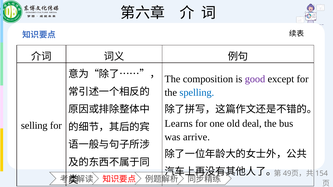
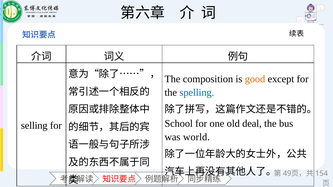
good colour: purple -> orange (255, 79)
Learns: Learns -> School (179, 124)
arrive: arrive -> world (196, 137)
